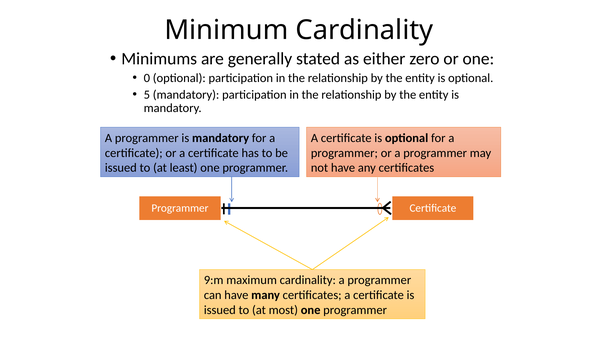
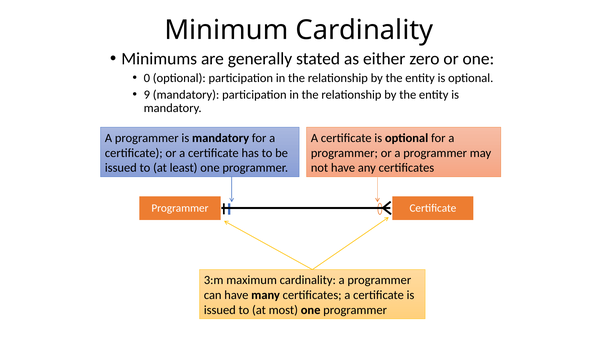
5: 5 -> 9 (147, 94)
9:m: 9:m -> 3:m (214, 280)
